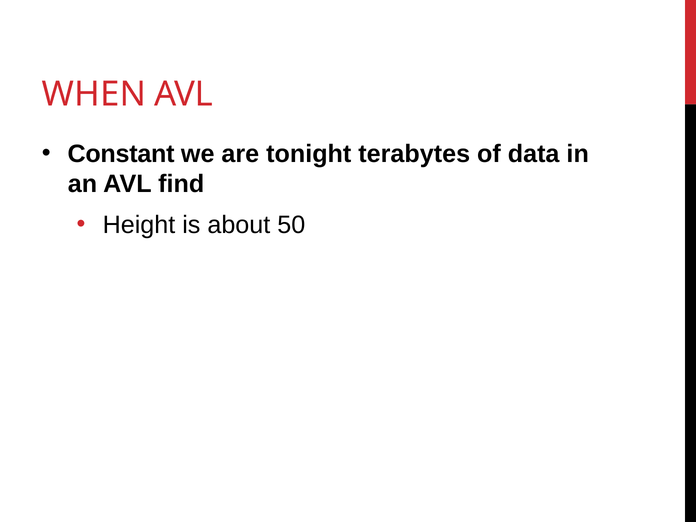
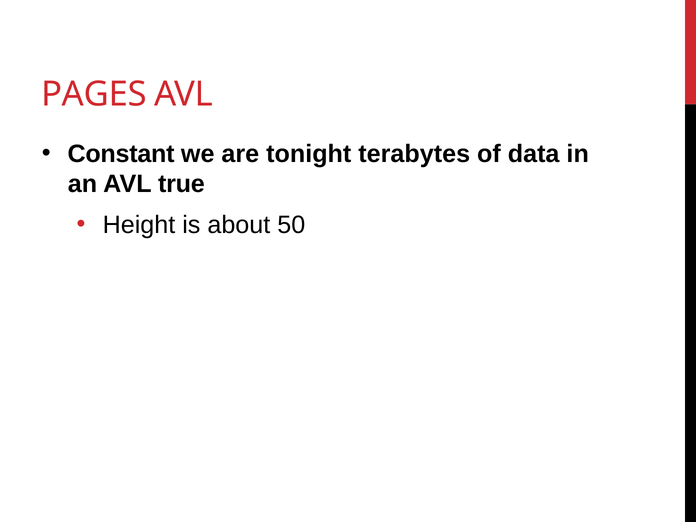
WHEN: WHEN -> PAGES (94, 94)
find: find -> true (181, 184)
